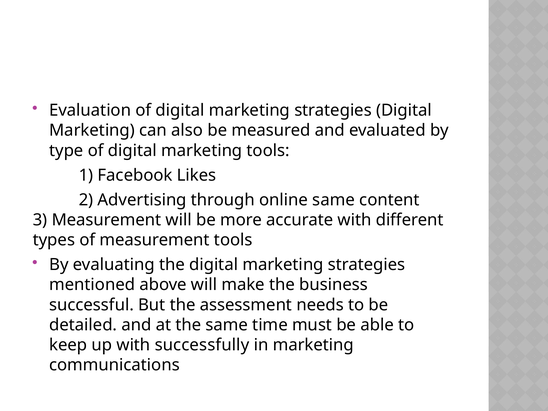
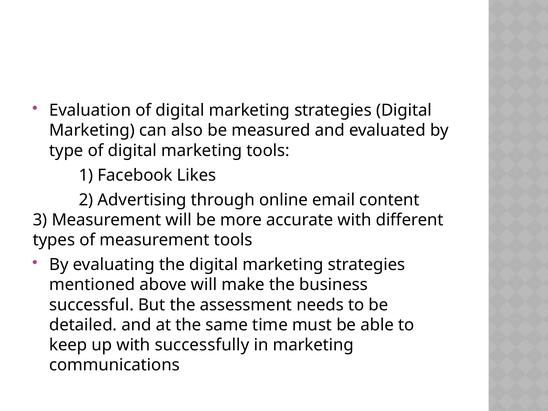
online same: same -> email (334, 200)
